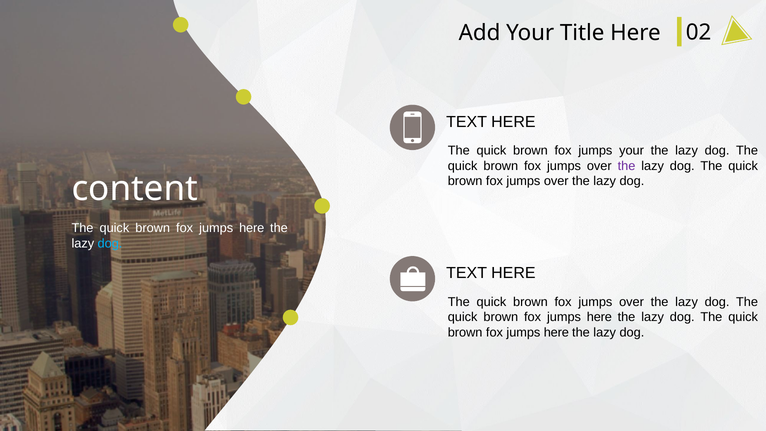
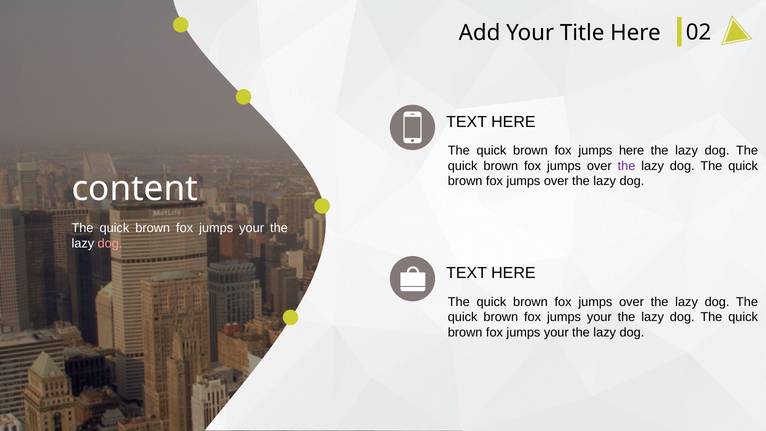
jumps your: your -> here (632, 151)
here: here -> your (252, 228)
dog colour: light blue -> pink (110, 243)
here: here -> your (599, 317)
here: here -> your (556, 332)
